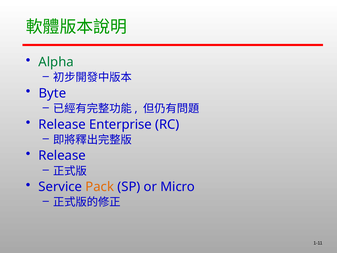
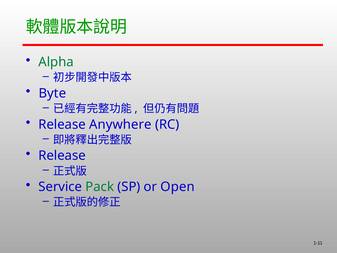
Enterprise: Enterprise -> Anywhere (120, 124)
Pack colour: orange -> green (100, 187)
Micro: Micro -> Open (178, 187)
